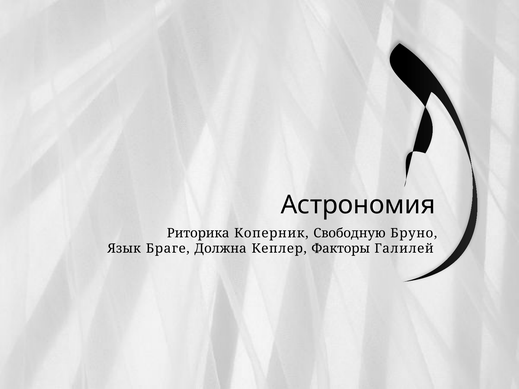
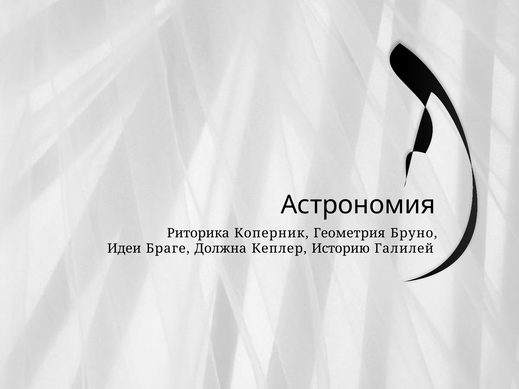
Свободную: Свободную -> Геометрия (349, 233)
Язык: Язык -> Идеи (124, 249)
Факторы: Факторы -> Историю (341, 249)
